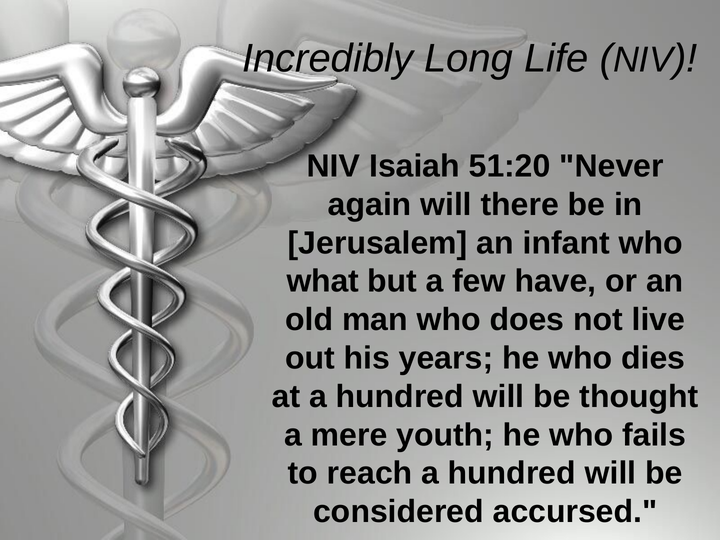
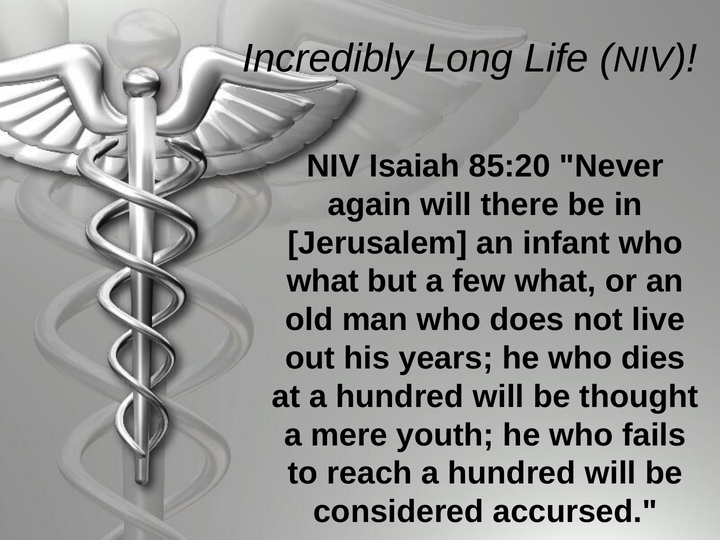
51:20: 51:20 -> 85:20 (510, 166)
few have: have -> what (555, 281)
